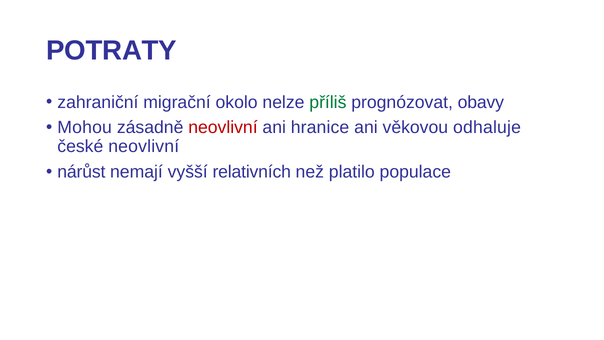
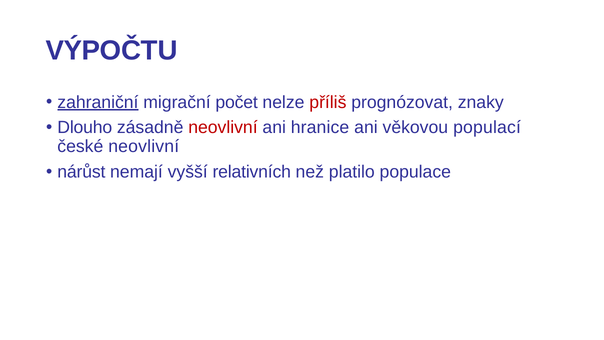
POTRATY: POTRATY -> VÝPOČTU (112, 51)
zahraniční underline: none -> present (98, 102)
okolo: okolo -> počet (237, 102)
příliš colour: green -> red (328, 102)
obavy: obavy -> znaky (481, 102)
Mohou: Mohou -> Dlouho (85, 127)
odhaluje: odhaluje -> populací (487, 127)
